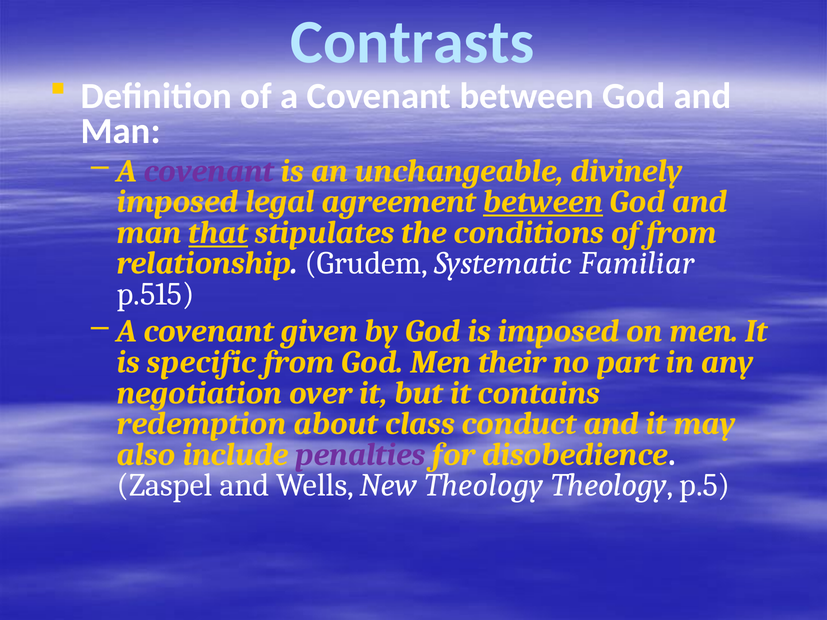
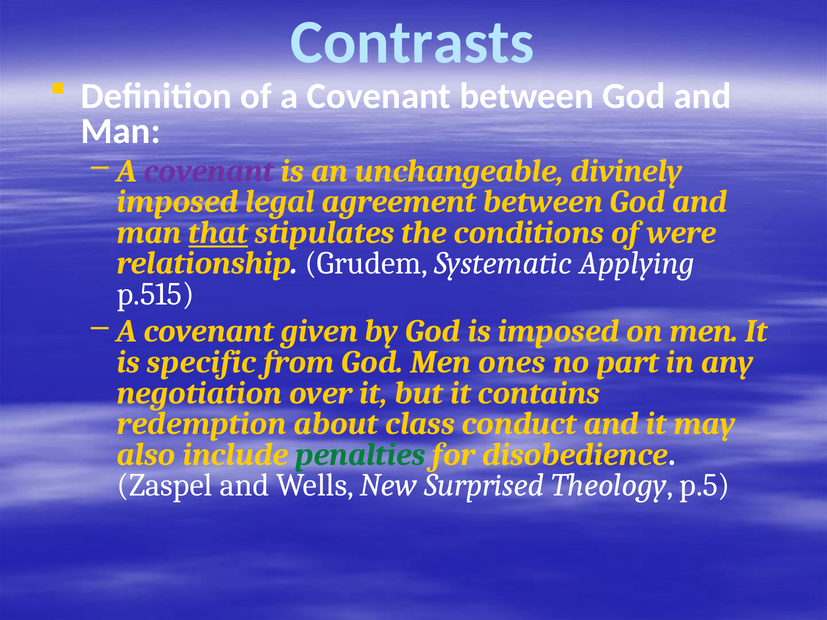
between underline: present -> none (543, 202)
of from: from -> were (682, 233)
Familiar: Familiar -> Applying (637, 263)
their: their -> ones (512, 362)
penalties colour: purple -> green (360, 455)
New Theology: Theology -> Surprised (484, 486)
